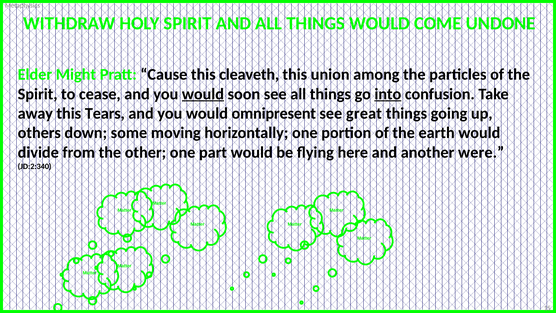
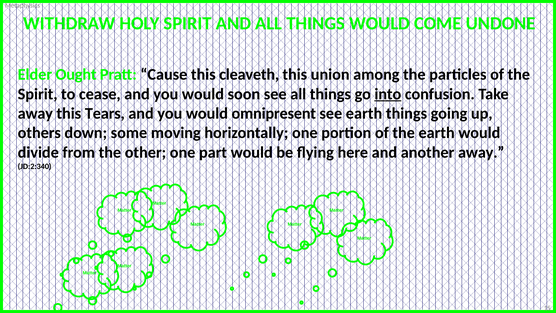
Might: Might -> Ought (76, 74)
would underline: present -> none (203, 94)
see great: great -> earth (364, 113)
another were: were -> away (481, 152)
